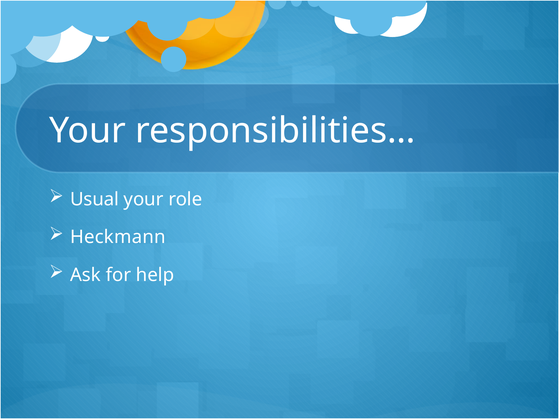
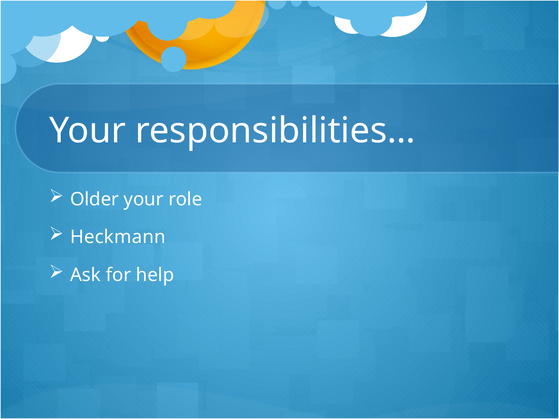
Usual: Usual -> Older (94, 199)
